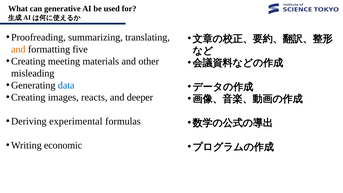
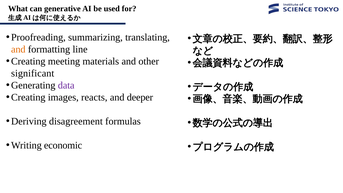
five: five -> line (80, 49)
misleading: misleading -> significant (33, 73)
data colour: blue -> purple (66, 85)
experimental: experimental -> disagreement (76, 121)
